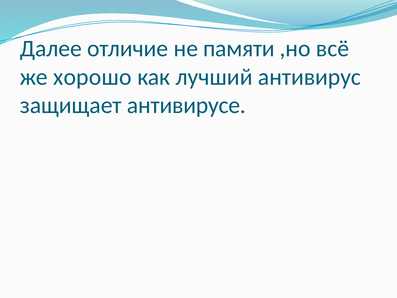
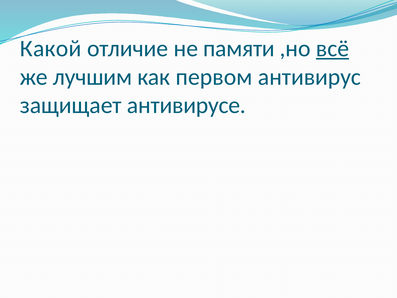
Далее: Далее -> Какой (51, 48)
всё underline: none -> present (333, 48)
хорошо: хорошо -> лучшим (93, 77)
лучший: лучший -> первом (214, 77)
